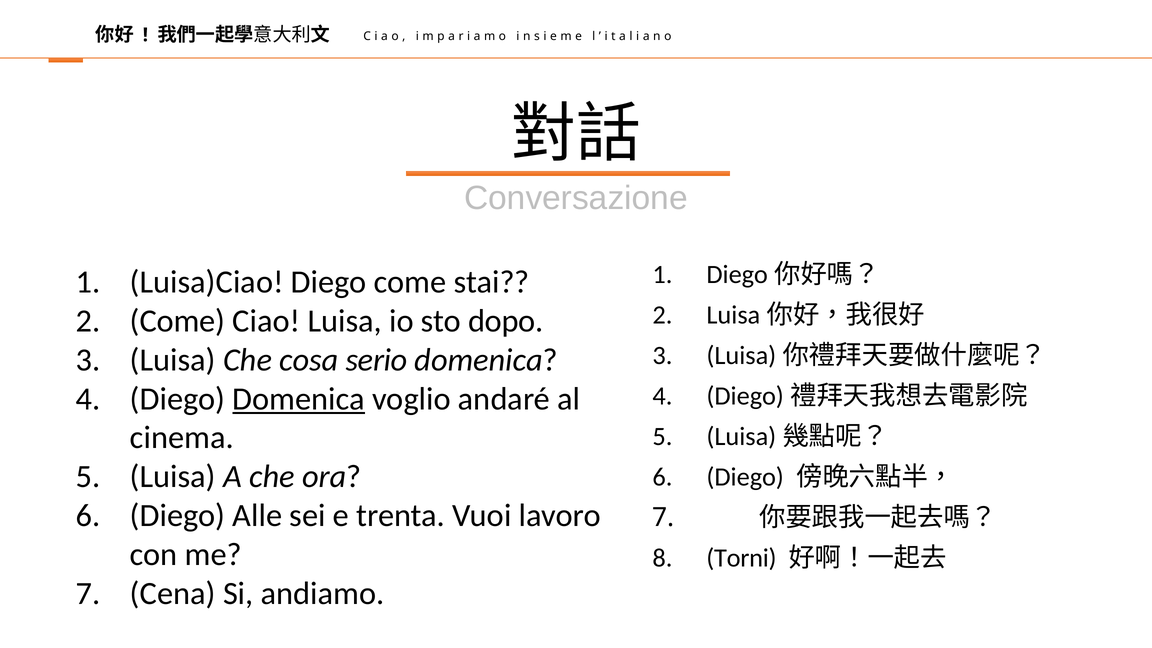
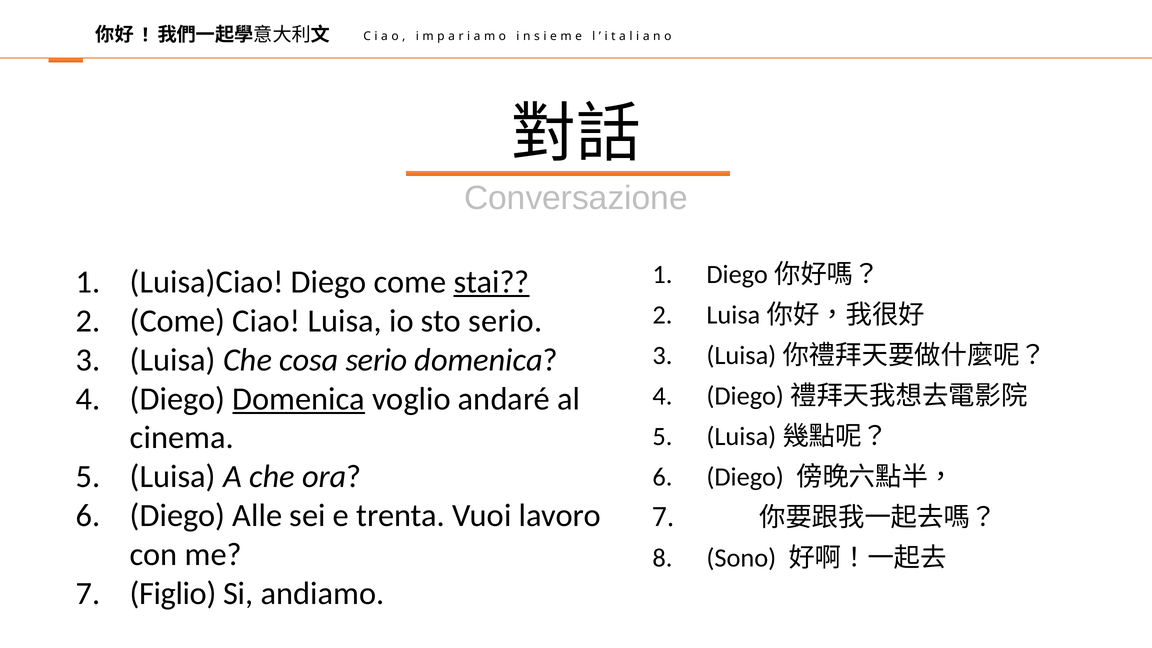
stai underline: none -> present (492, 282)
sto dopo: dopo -> serio (505, 321)
Torni: Torni -> Sono (741, 558)
Cena: Cena -> Figlio (173, 593)
